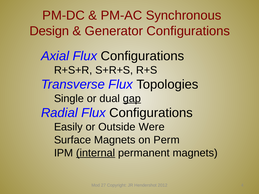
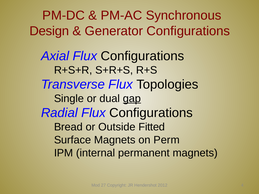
Easily: Easily -> Bread (68, 127)
Were: Were -> Fitted (152, 127)
internal underline: present -> none (96, 153)
